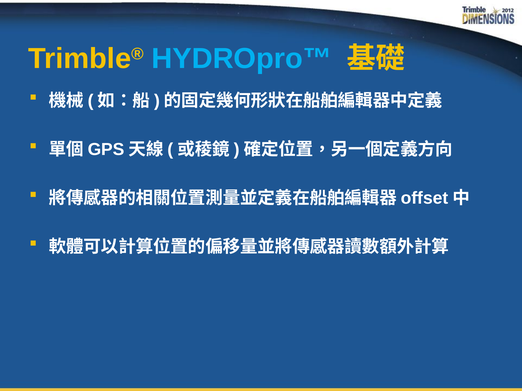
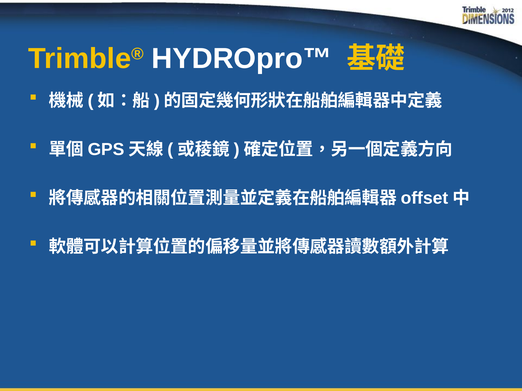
HYDROpro™ colour: light blue -> white (242, 59)
